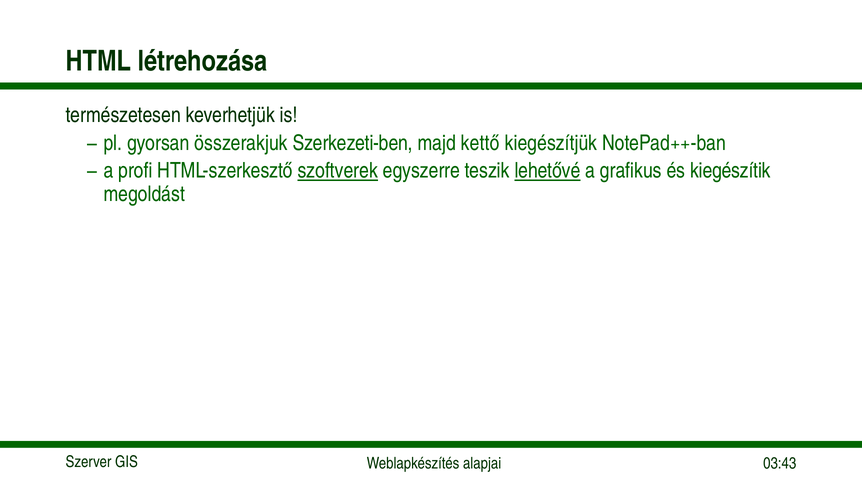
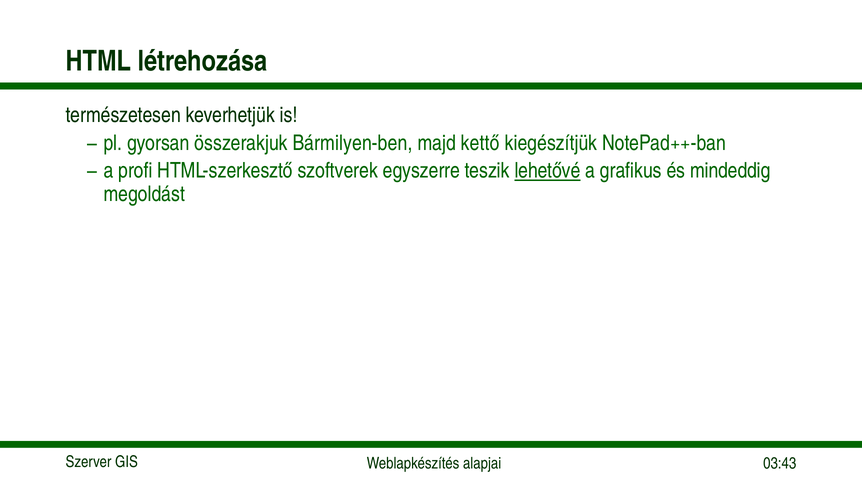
Szerkezeti-ben: Szerkezeti-ben -> Bármilyen-ben (353, 143)
szoftverek underline: present -> none (338, 171)
kiegészítik: kiegészítik -> mindeddig (730, 171)
